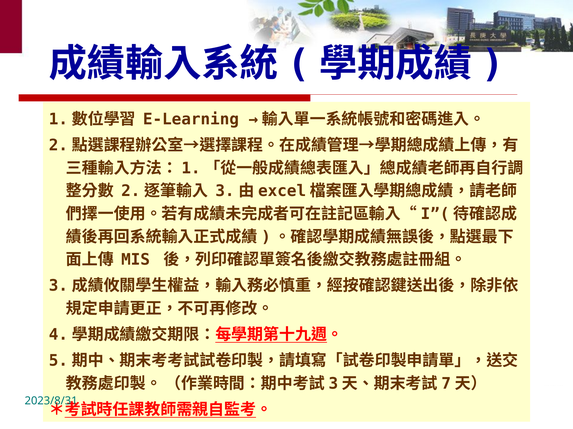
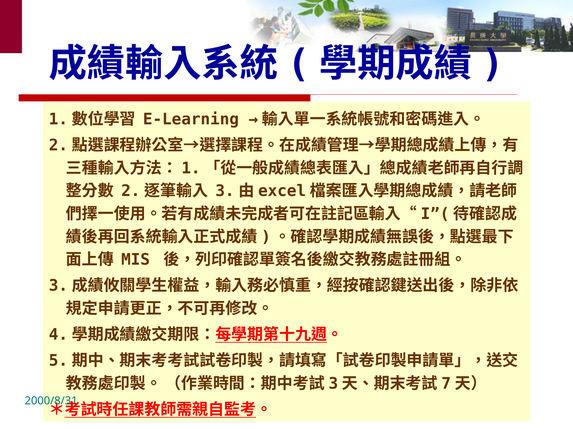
2023/8/31: 2023/8/31 -> 2000/8/31 (51, 402)
